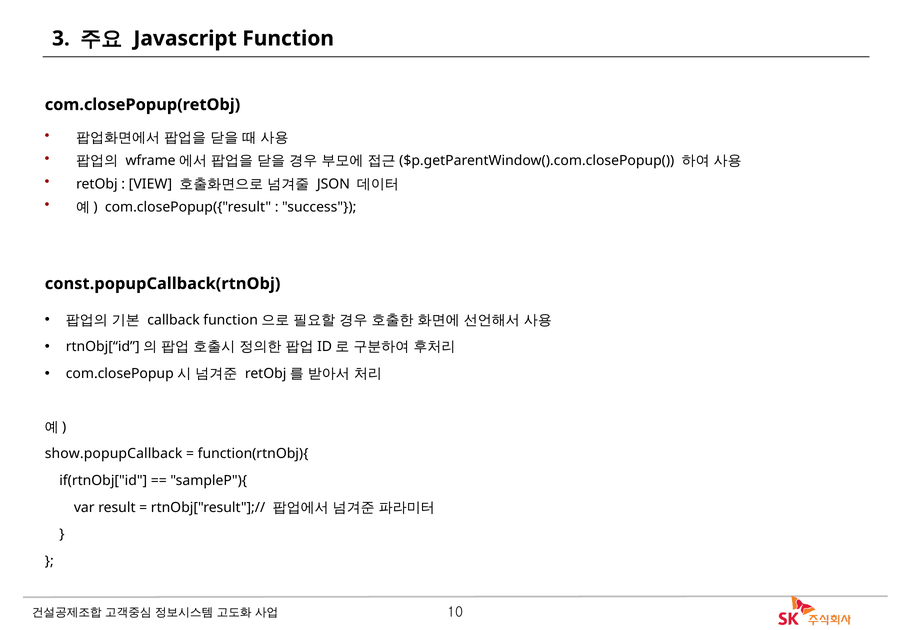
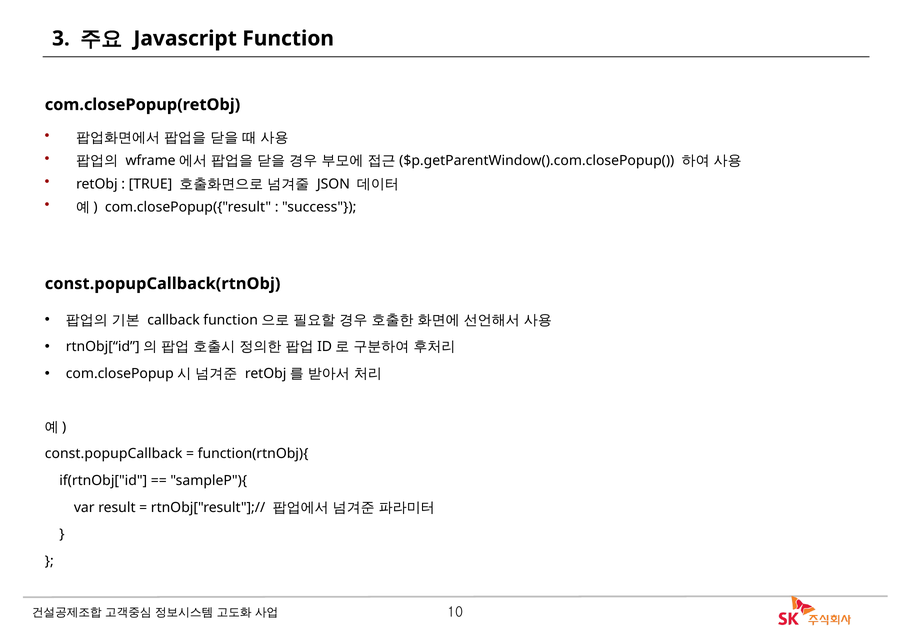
VIEW: VIEW -> TRUE (150, 184)
show.popupCallback: show.popupCallback -> const.popupCallback (114, 454)
